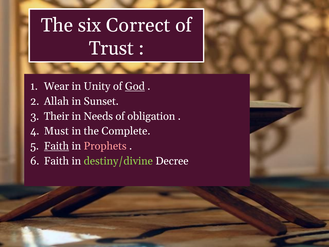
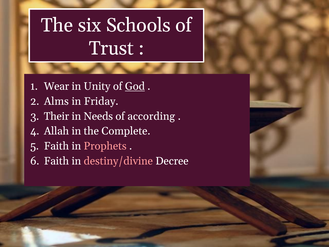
Correct: Correct -> Schools (138, 25)
Allah: Allah -> Alms (56, 101)
Sunset: Sunset -> Friday (101, 101)
obligation: obligation -> according (151, 116)
Must: Must -> Allah (56, 131)
Faith underline: present -> none (56, 146)
destiny/divine colour: light green -> pink (118, 161)
